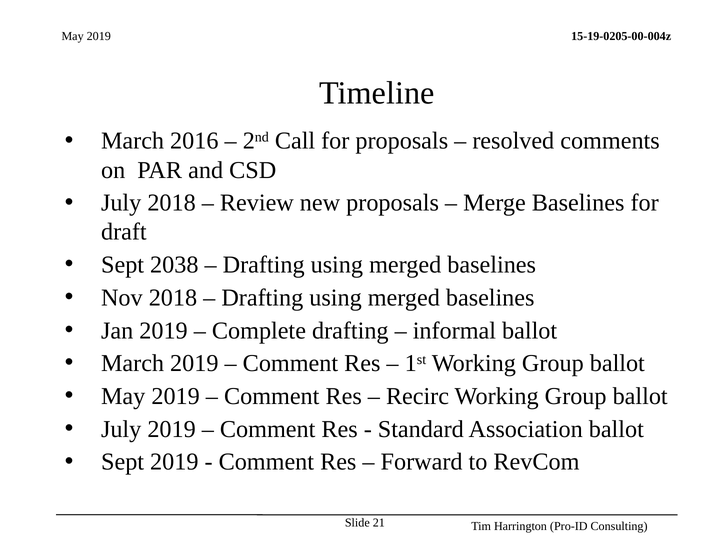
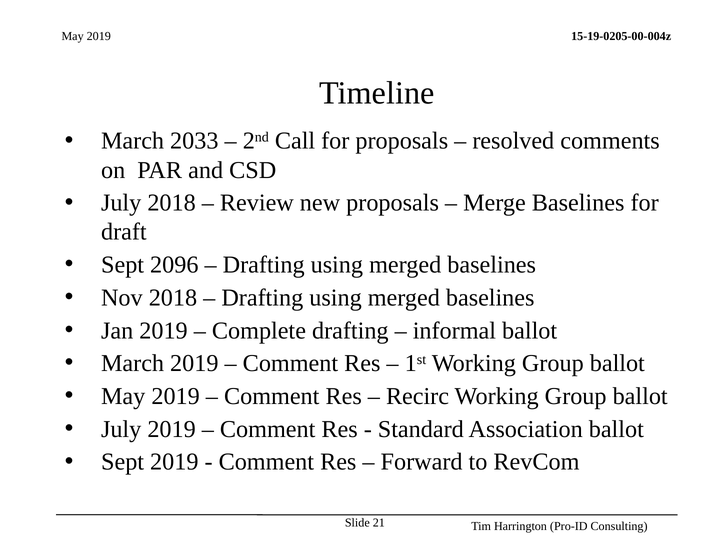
2016: 2016 -> 2033 (194, 141)
2038: 2038 -> 2096 (174, 265)
